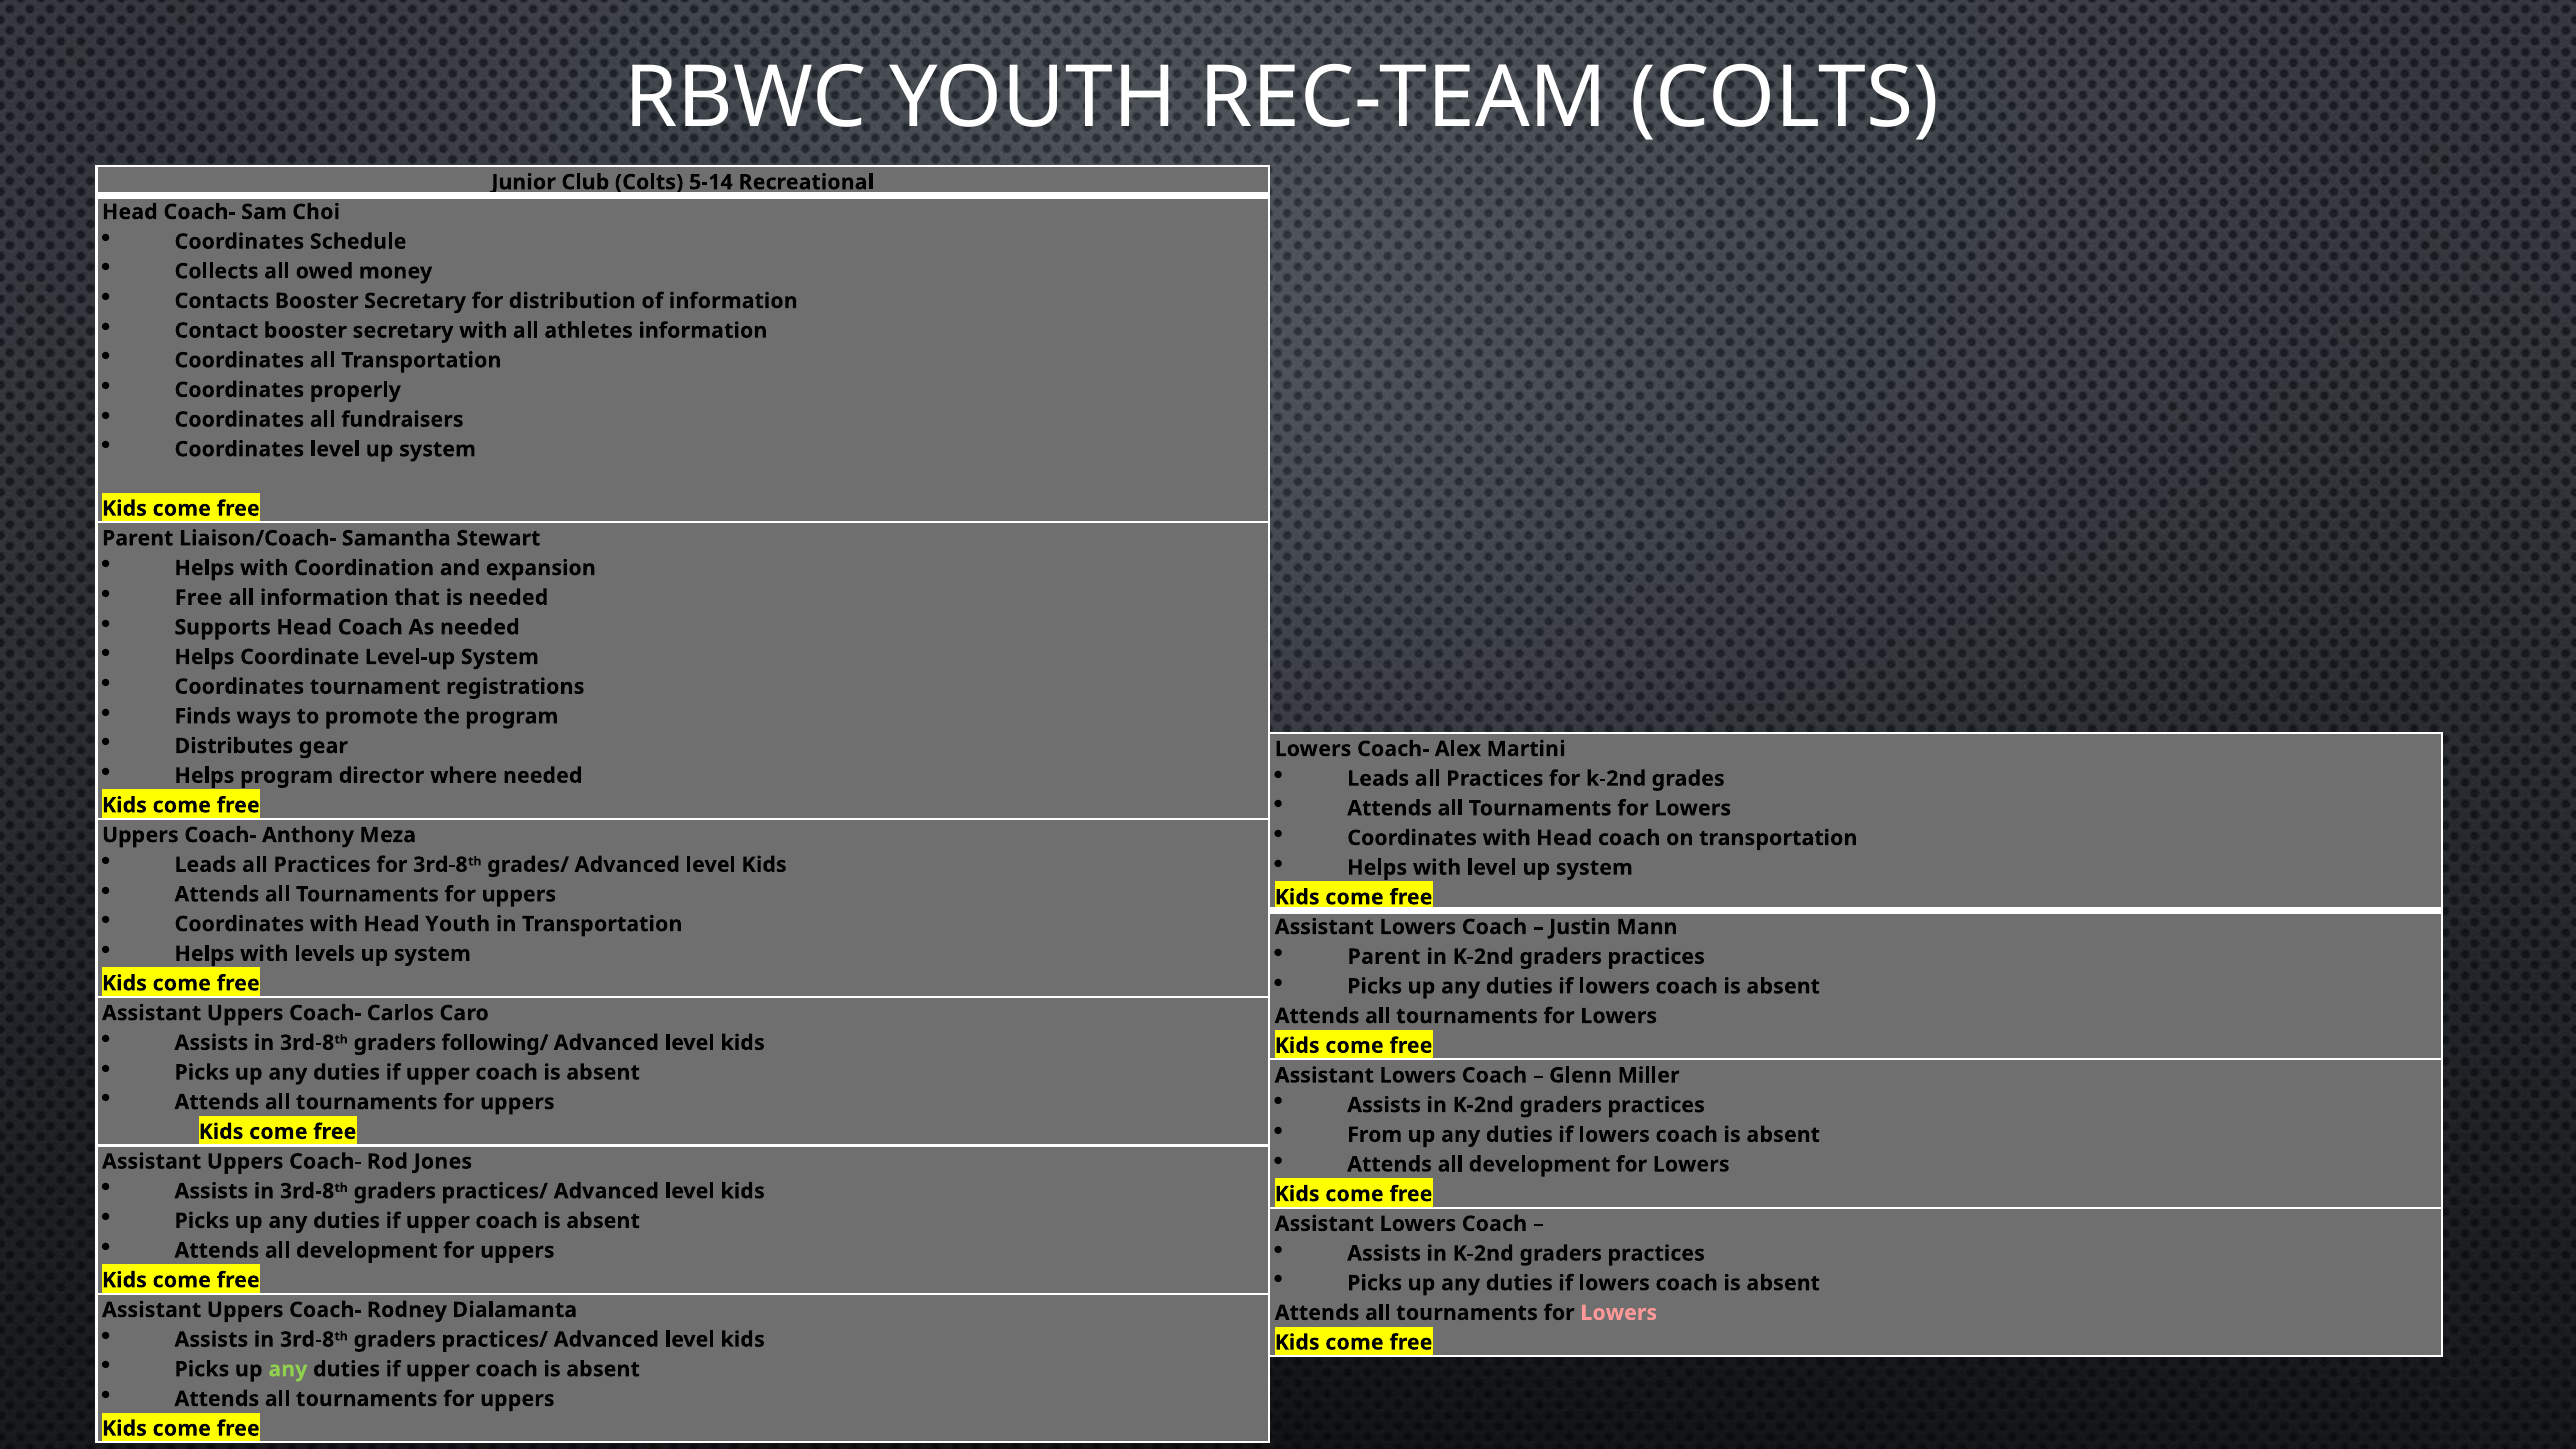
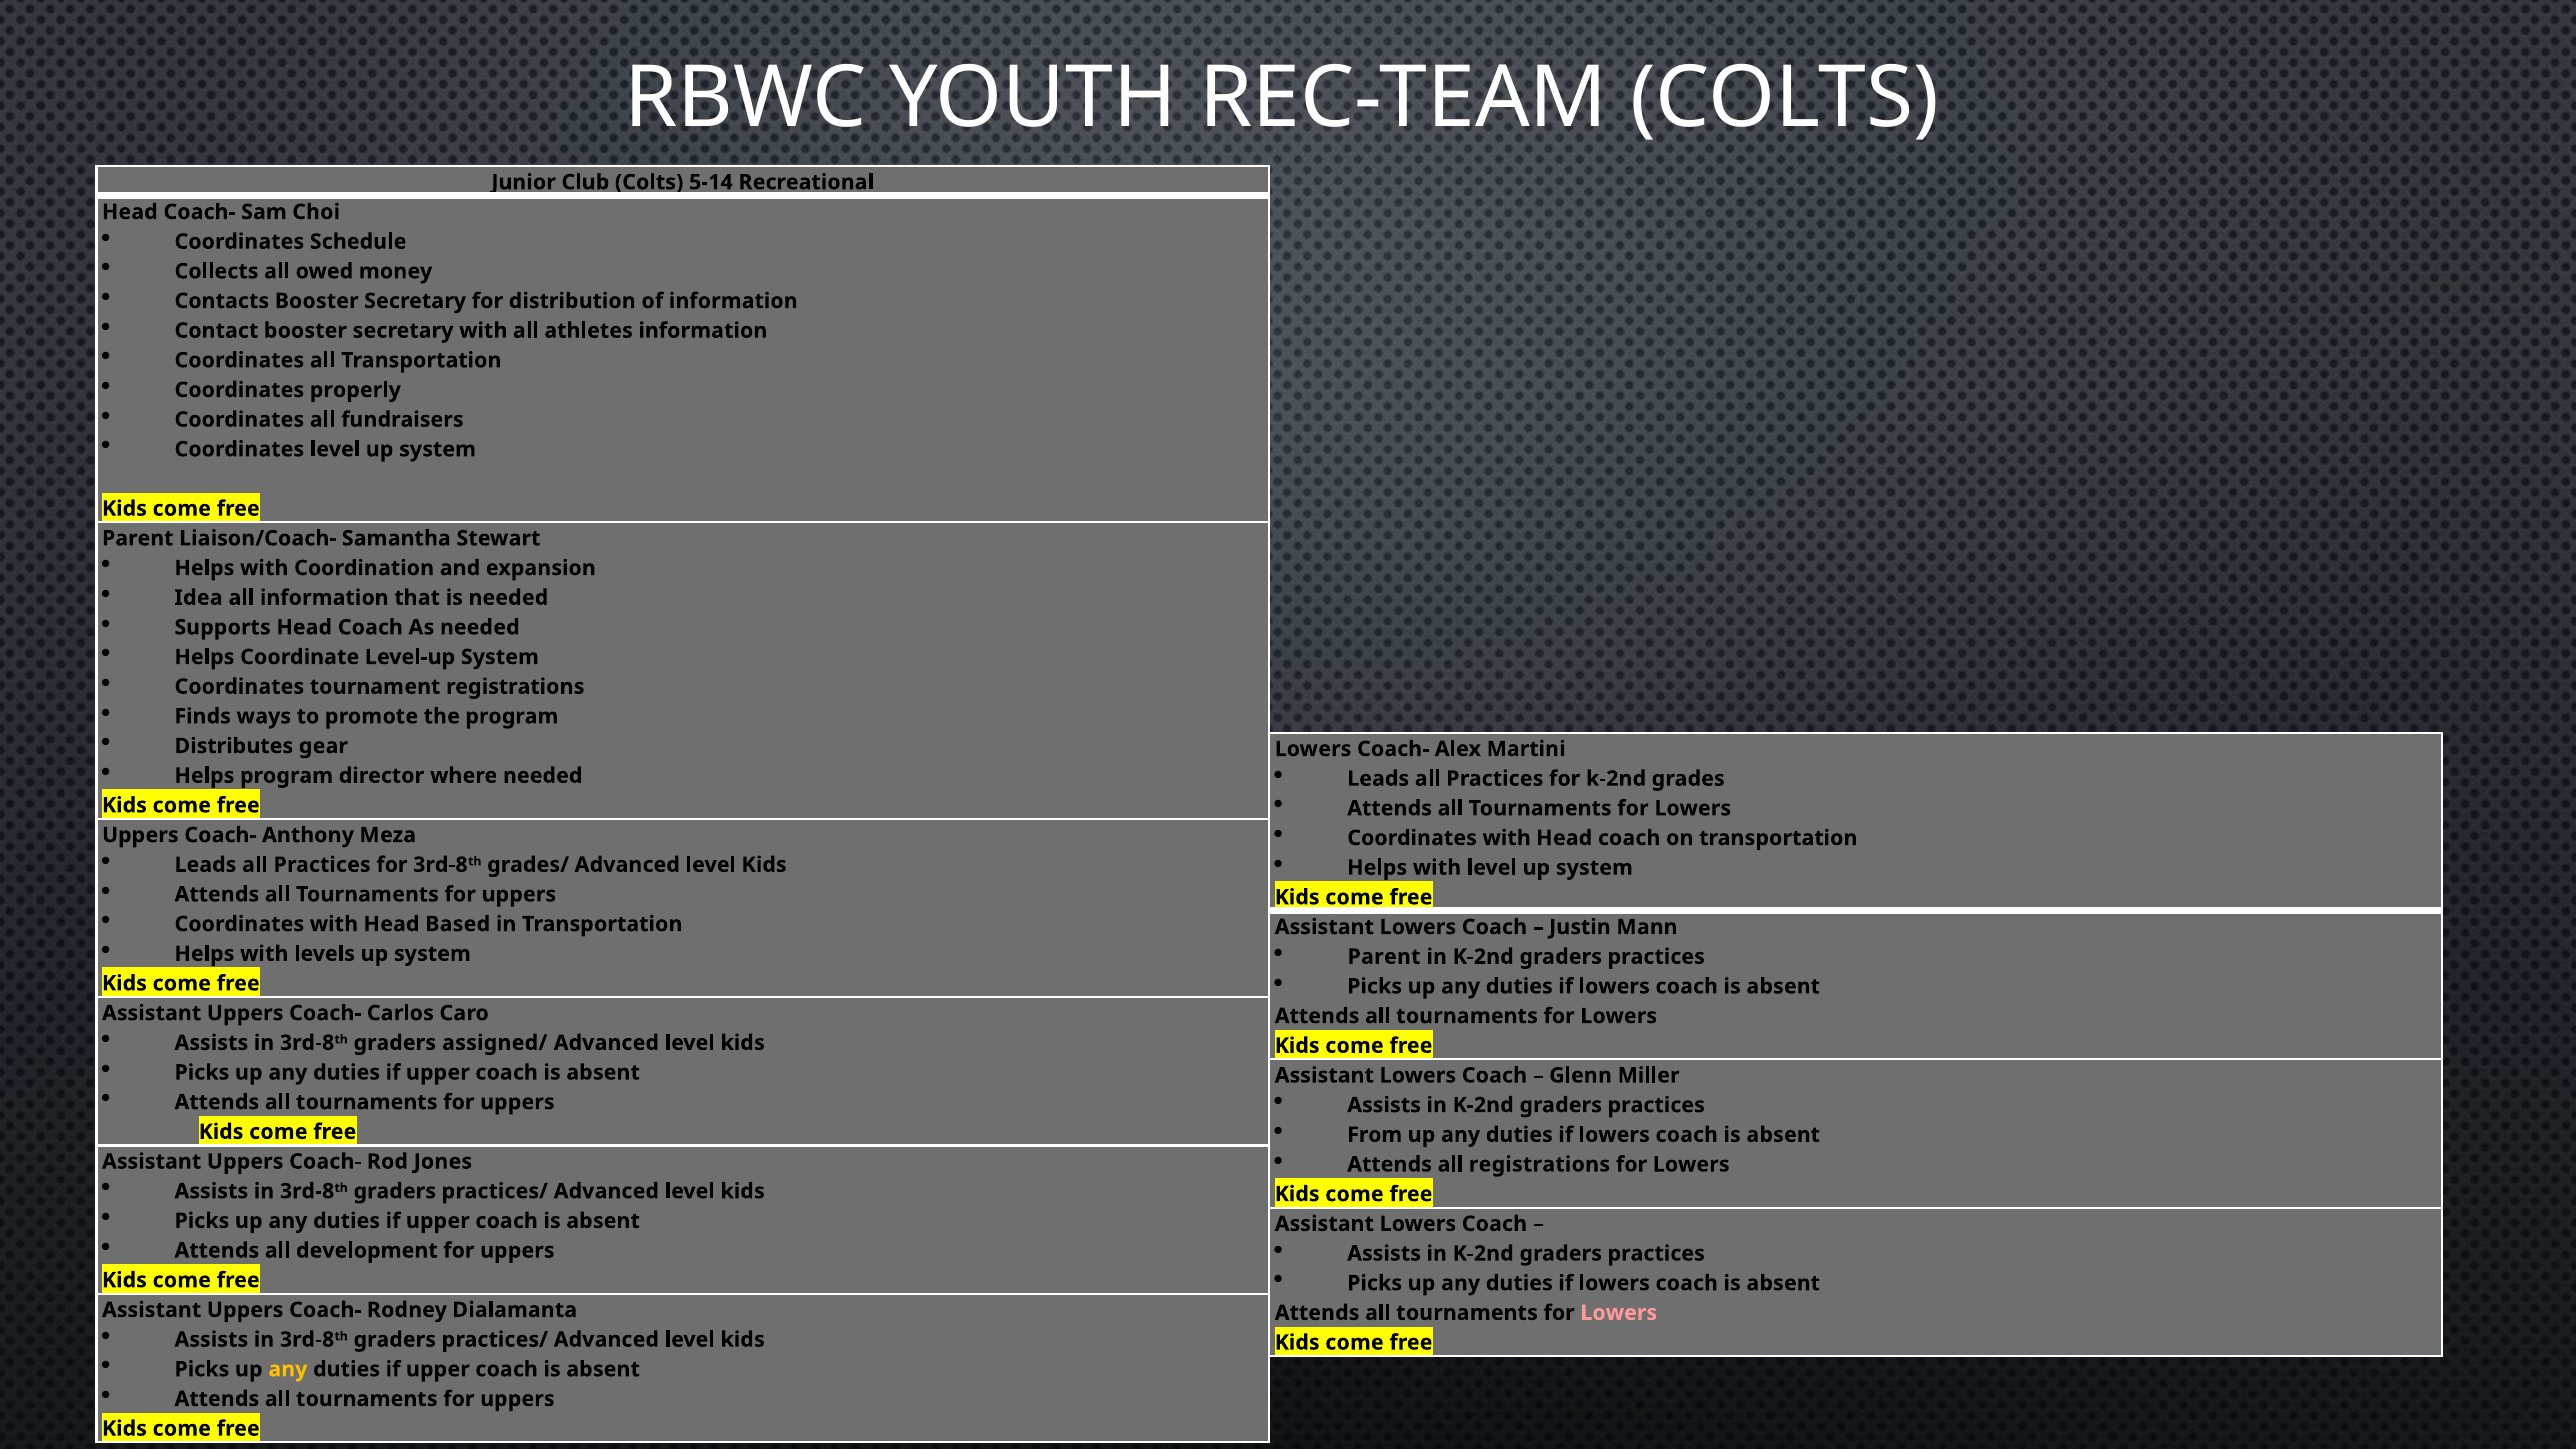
Free: Free -> Idea (199, 598)
Head Youth: Youth -> Based (458, 924)
following/: following/ -> assigned/ (495, 1043)
development: development -> registrations (1539, 1164)
any colour: light green -> yellow (288, 1369)
